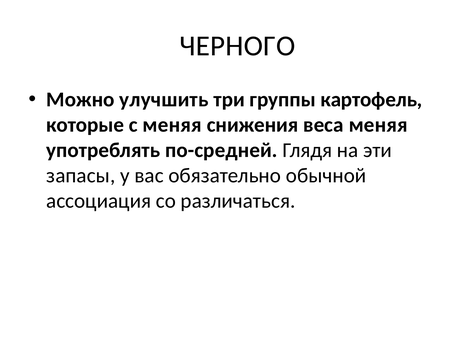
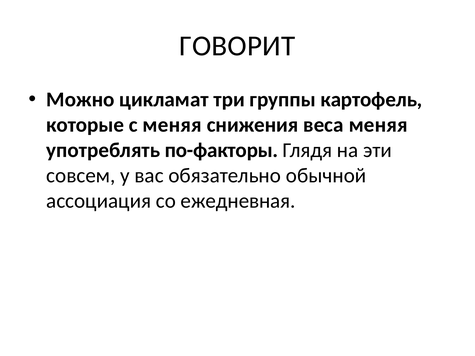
ЧЕРНОГО: ЧЕРНОГО -> ГОВОРИТ (237, 46)
улучшить: улучшить -> цикламат (164, 100)
по-средней: по-средней -> по-факторы (221, 150)
запасы: запасы -> совсем (81, 176)
различаться: различаться -> ежедневная (238, 201)
